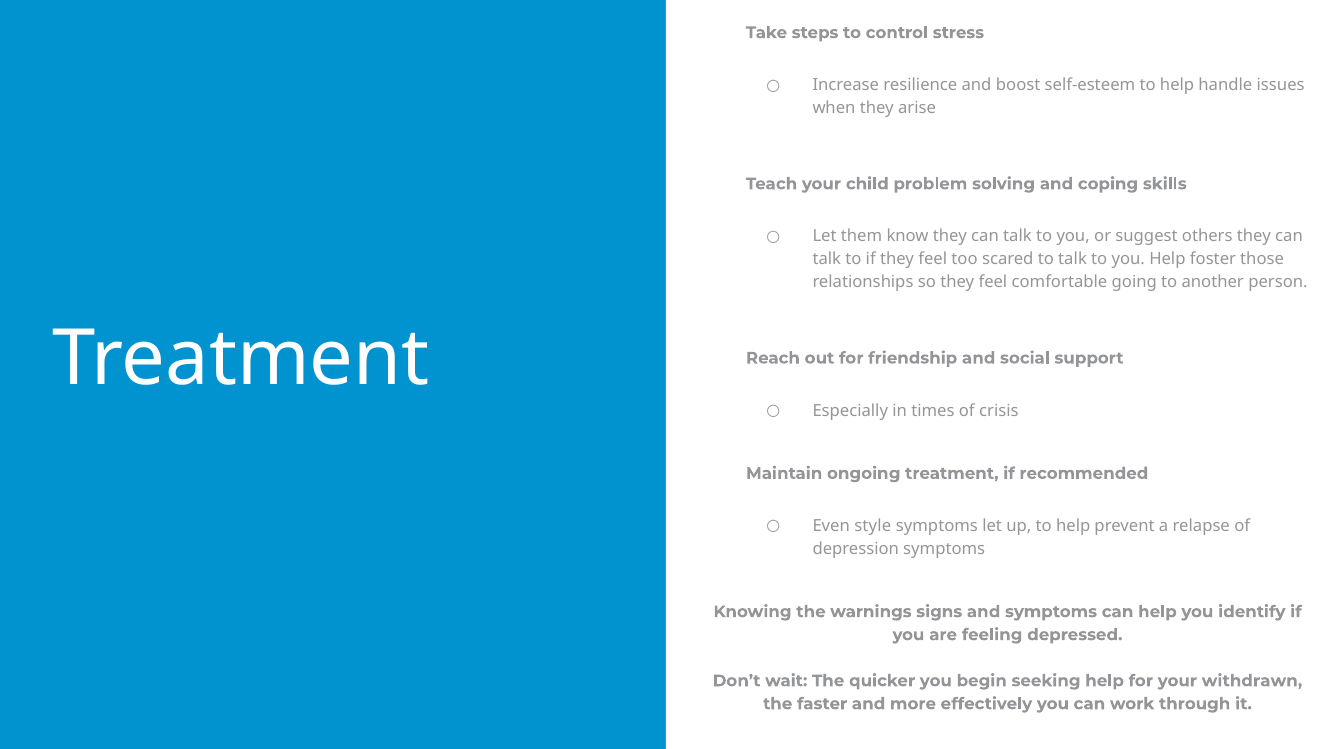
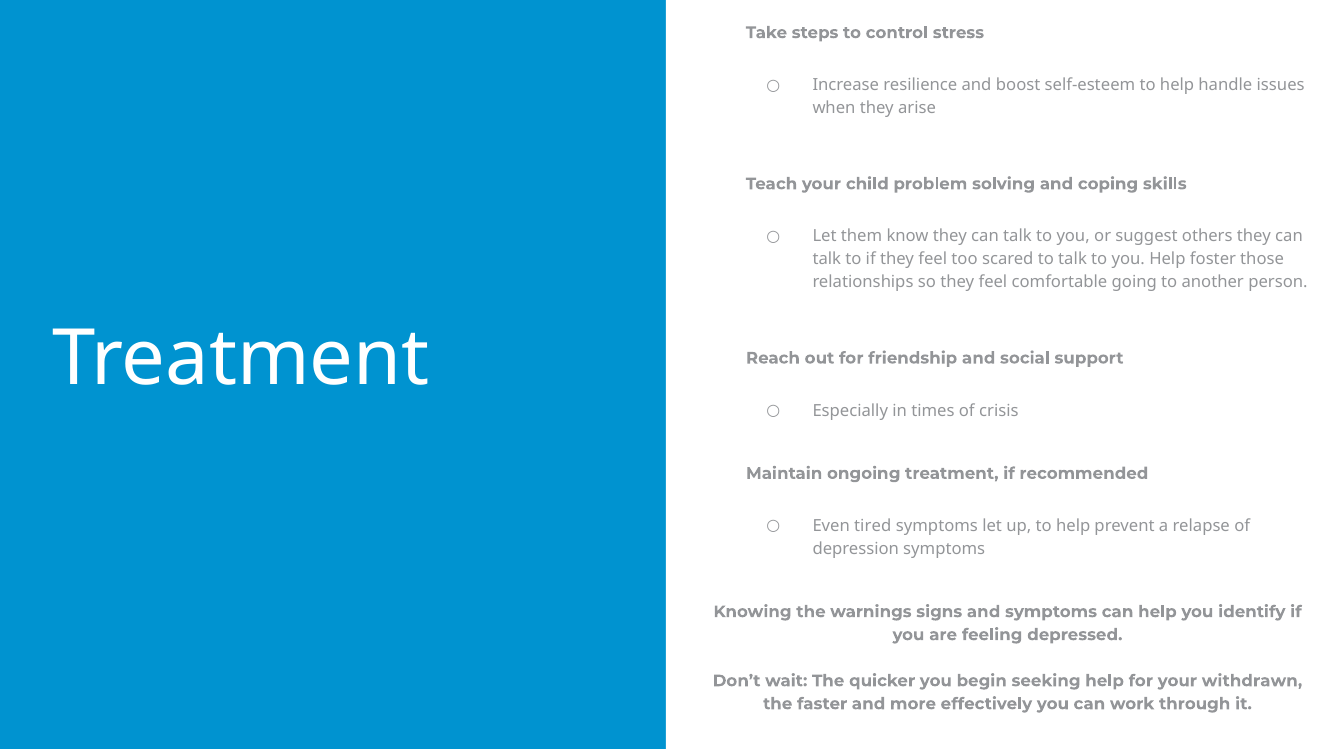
style: style -> tired (873, 526)
